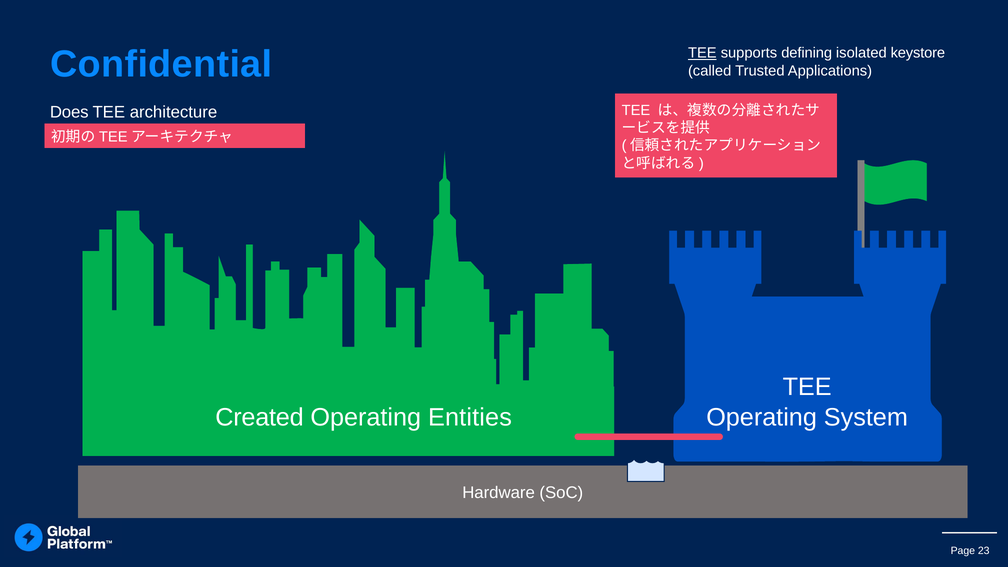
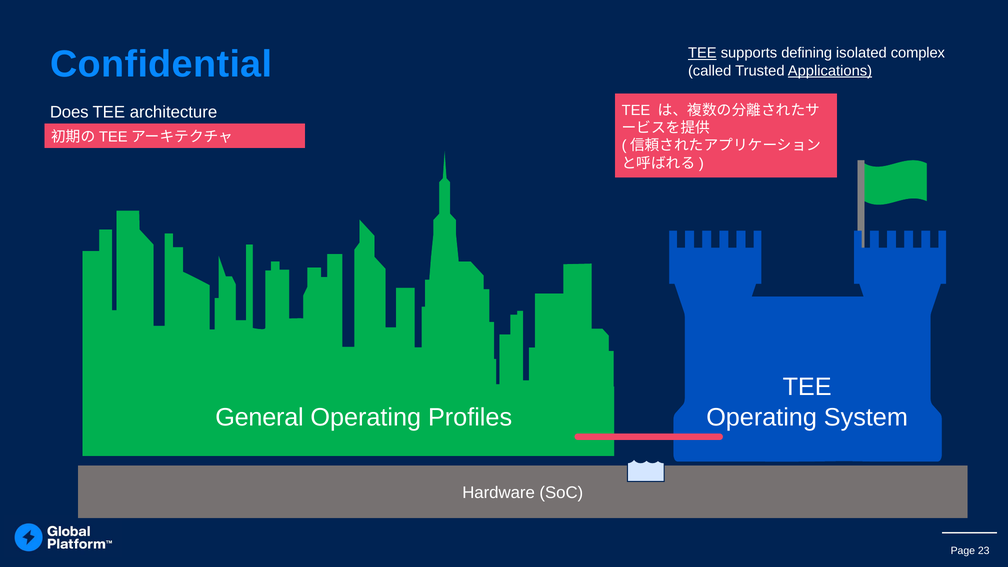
keystore: keystore -> complex (918, 53)
Applications underline: none -> present (830, 71)
Created: Created -> General (259, 417)
Entities: Entities -> Profiles (470, 417)
